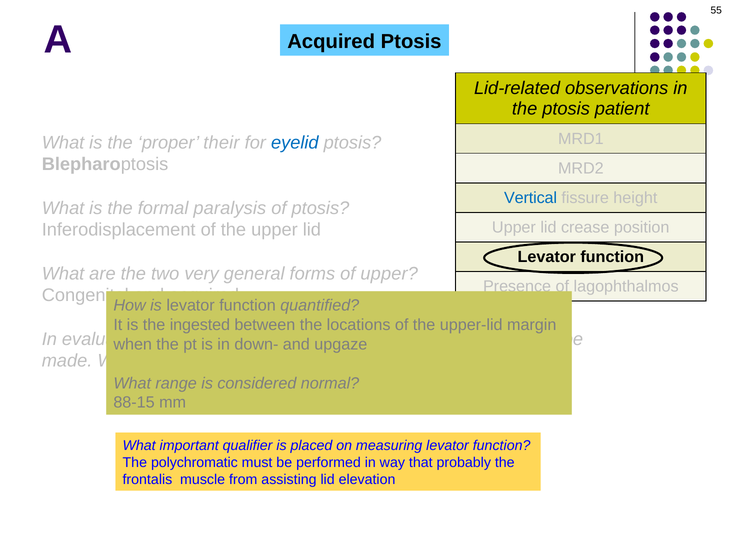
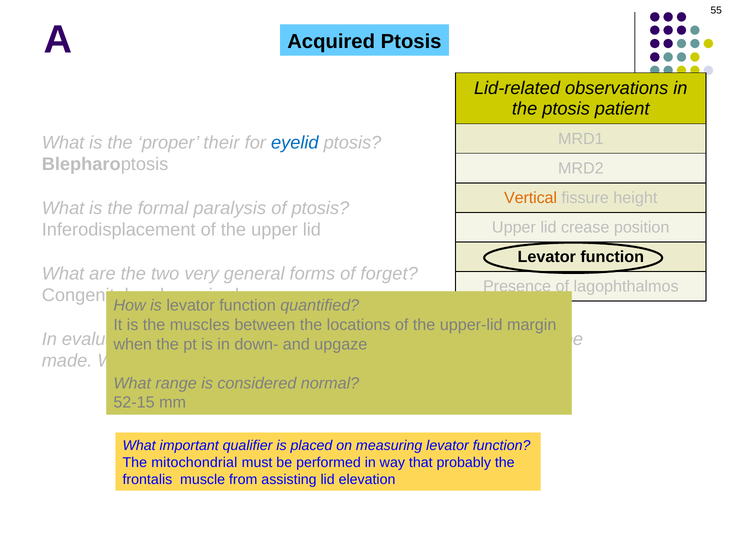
Vertical colour: blue -> orange (531, 198)
of upper: upper -> forget (389, 274)
ingested: ingested -> muscles (200, 325)
88-15: 88-15 -> 52-15 (134, 403)
polychromatic: polychromatic -> mitochondrial (194, 463)
